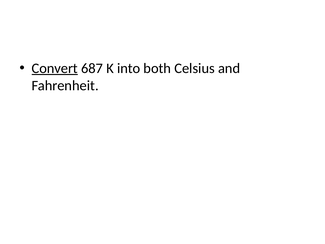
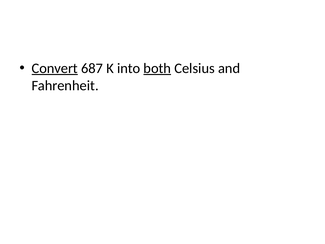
both underline: none -> present (157, 68)
